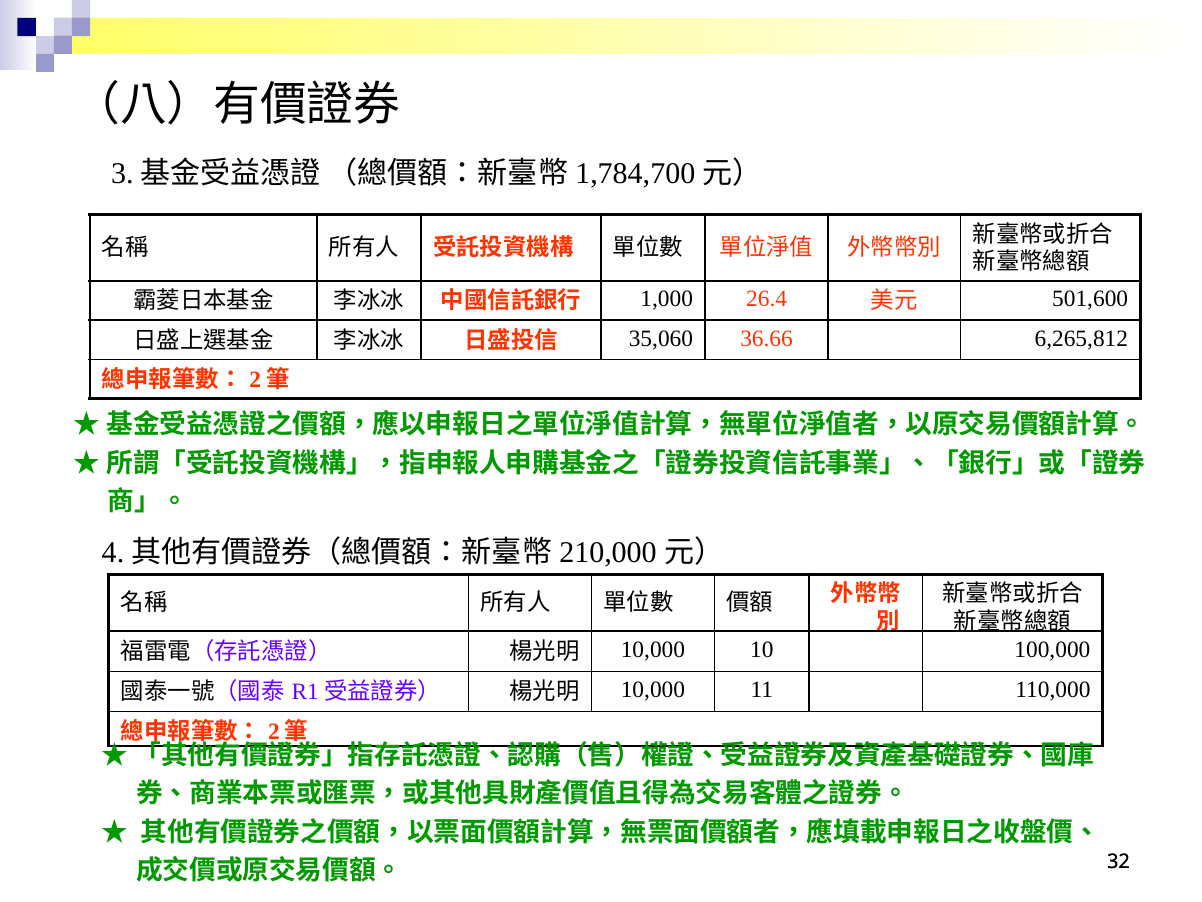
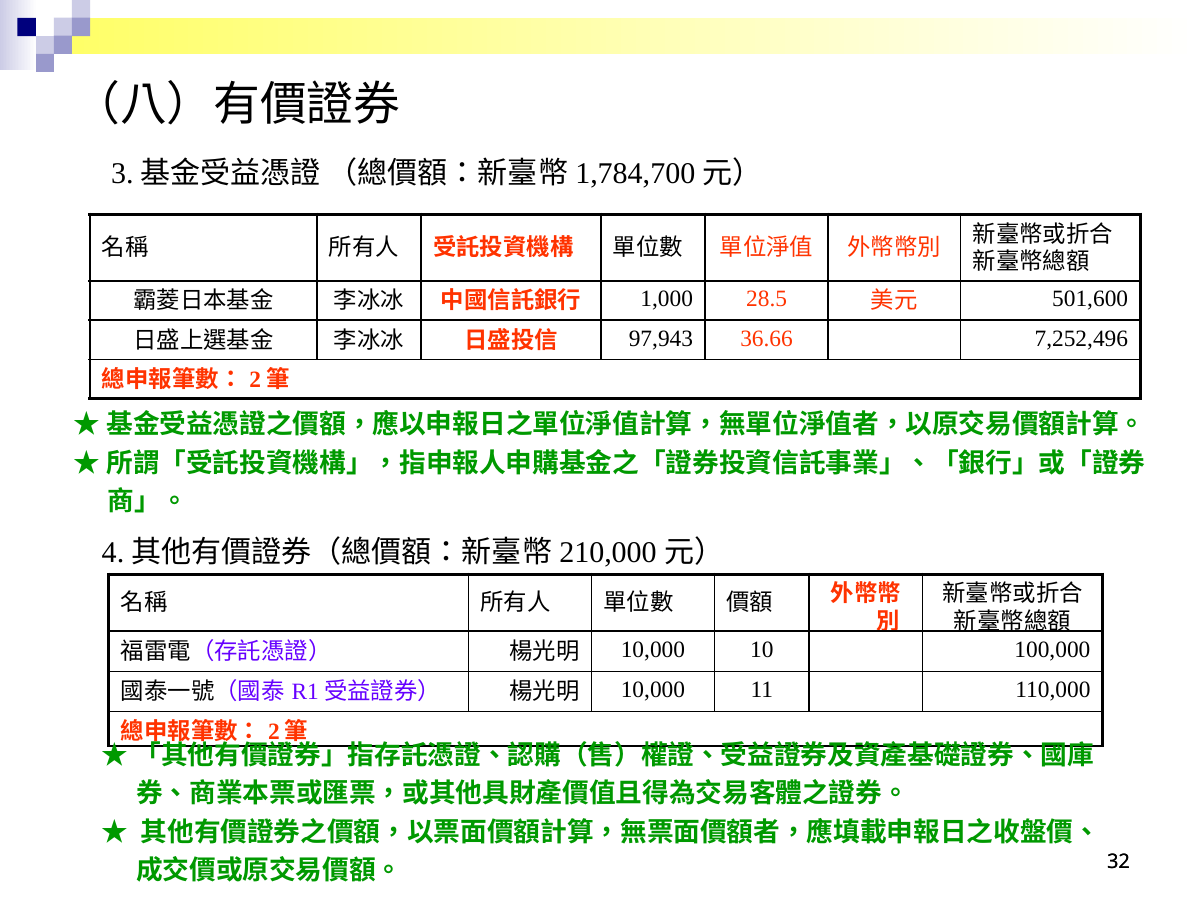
26.4: 26.4 -> 28.5 (767, 299)
35,060: 35,060 -> 97,943 (661, 338)
6,265,812: 6,265,812 -> 7,252,496 (1081, 338)
